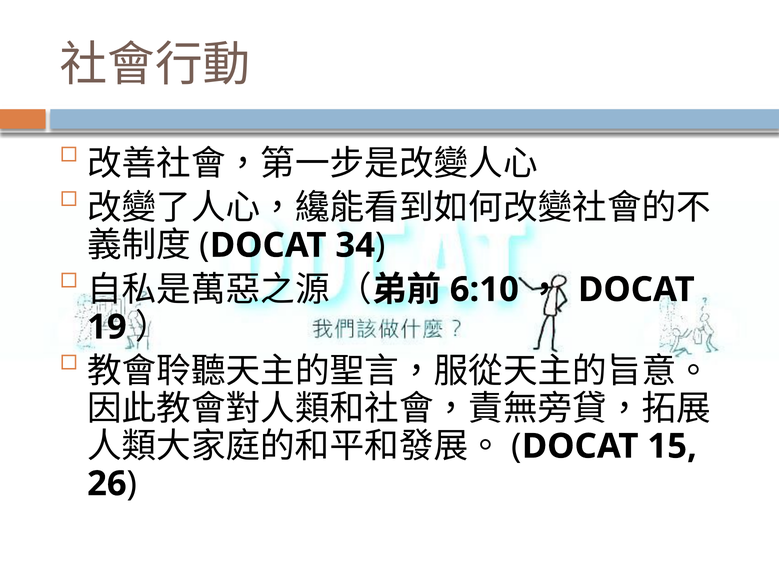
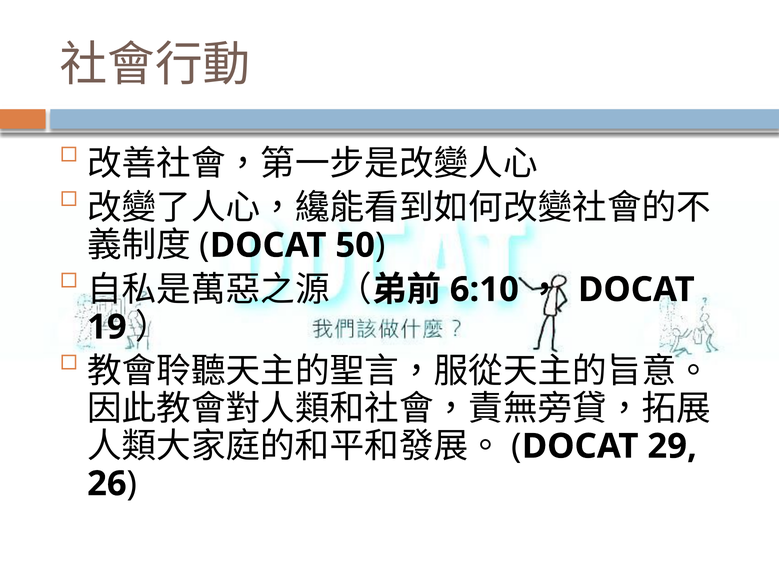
34: 34 -> 50 (355, 245)
15: 15 -> 29 (672, 446)
